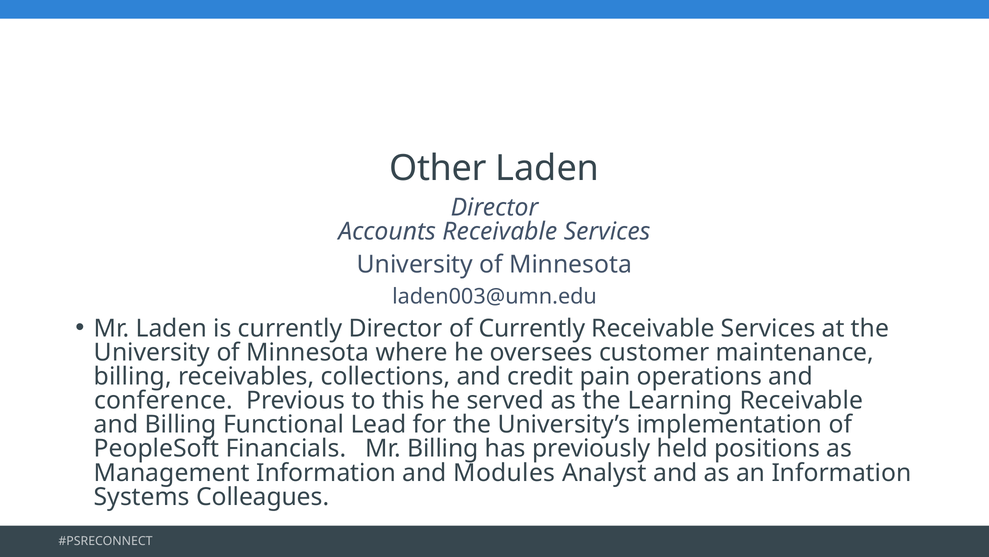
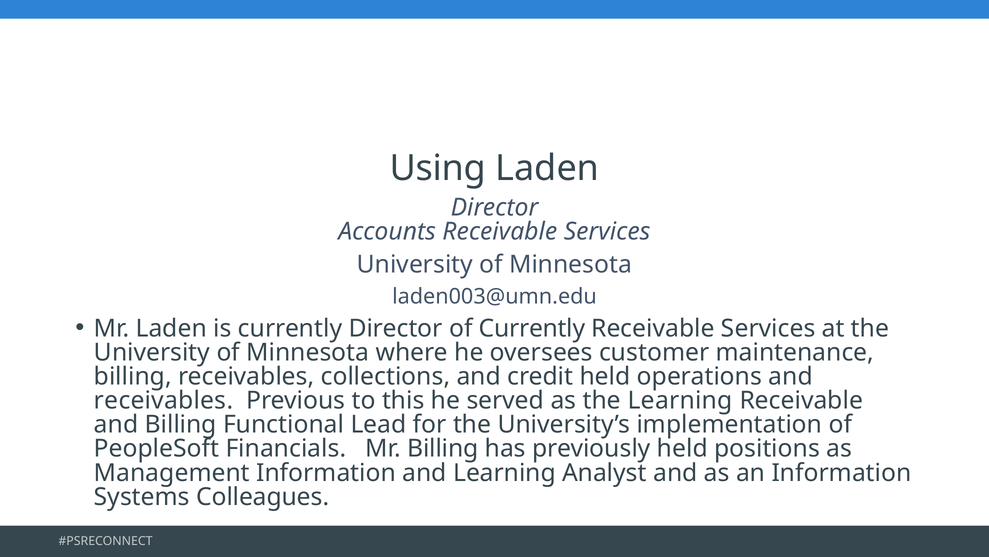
Other: Other -> Using (438, 168)
credit pain: pain -> held (605, 376)
conference: conference -> receivables (164, 400)
and Modules: Modules -> Learning (504, 472)
